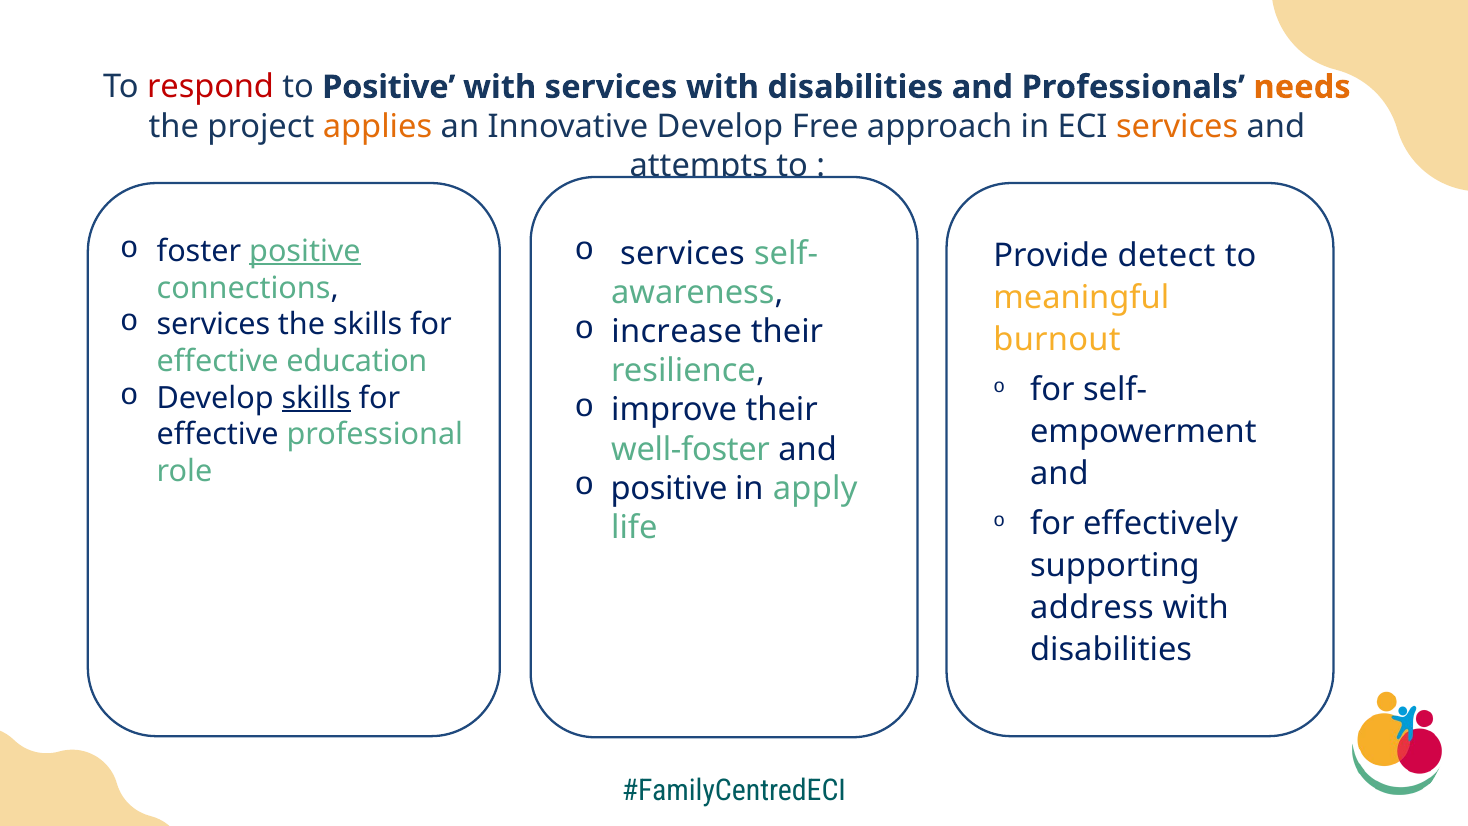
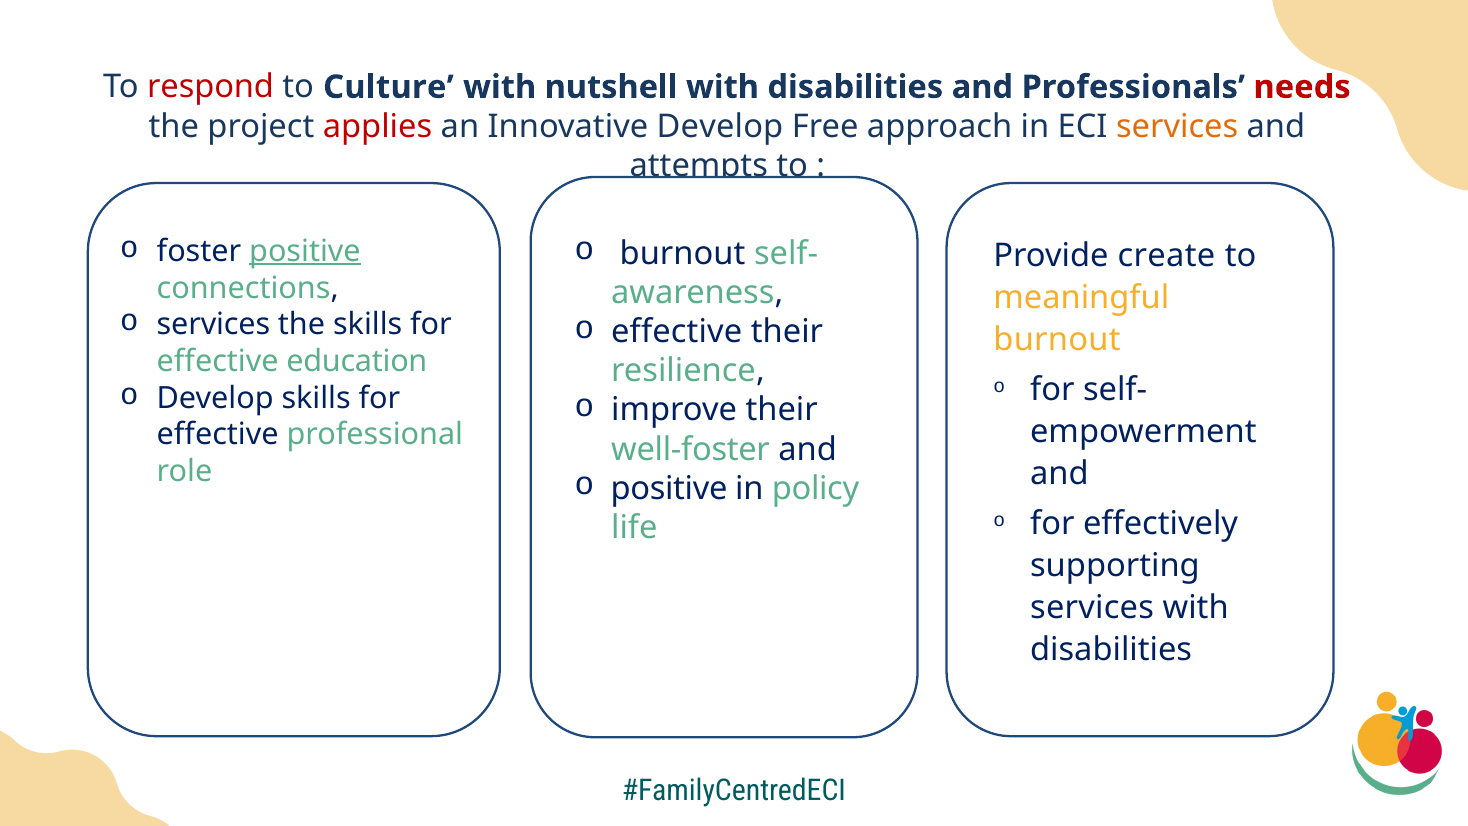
to Positive: Positive -> Culture (388, 87)
with services: services -> nutshell (611, 87)
needs colour: orange -> red (1302, 87)
applies colour: orange -> red (378, 126)
services: services -> burnout (683, 253)
detect: detect -> create (1166, 256)
increase: increase -> effective (677, 332)
skills underline: present -> none (316, 398)
apply: apply -> policy (816, 488)
address: address -> services (1092, 607)
